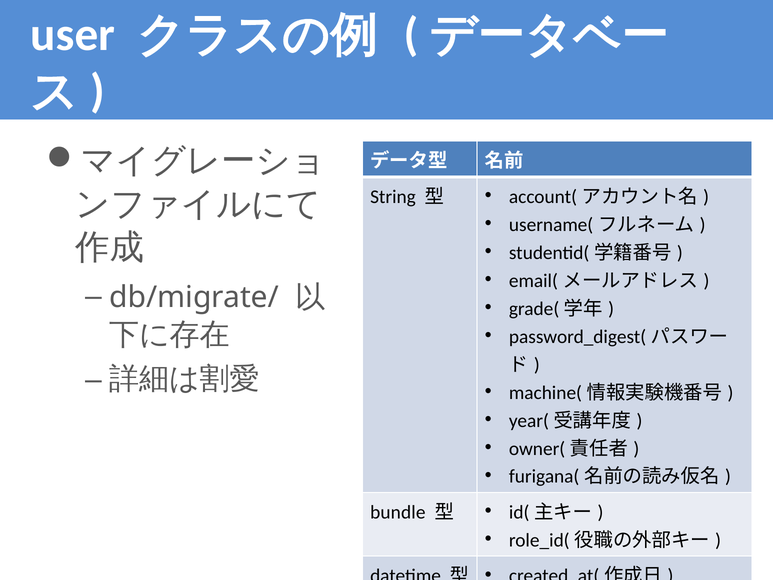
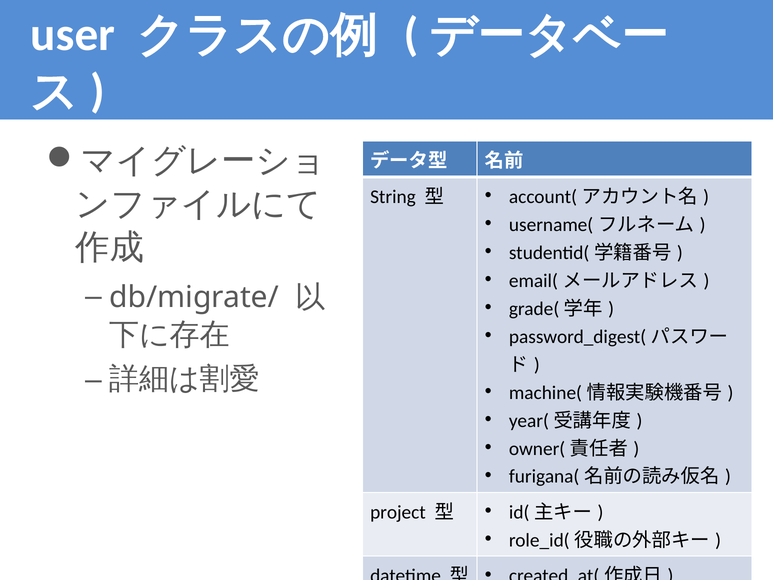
bundle: bundle -> project (398, 512)
